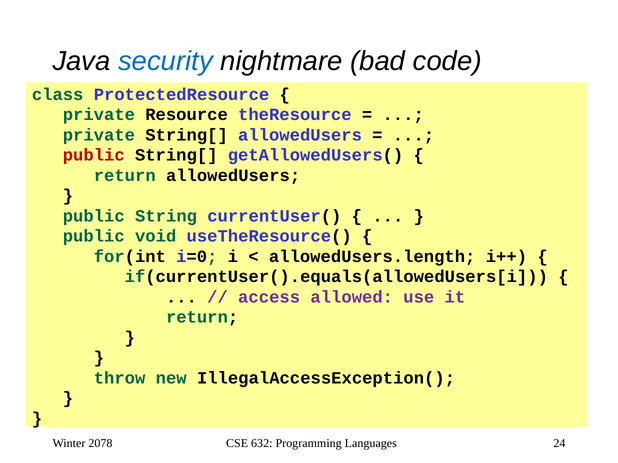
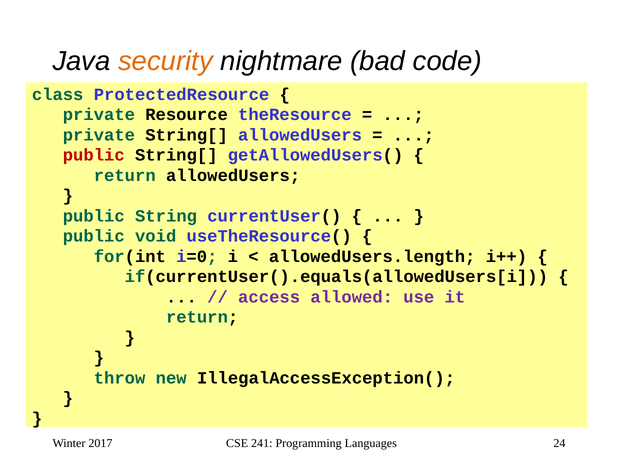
security colour: blue -> orange (166, 61)
2078: 2078 -> 2017 (100, 444)
632: 632 -> 241 (262, 444)
